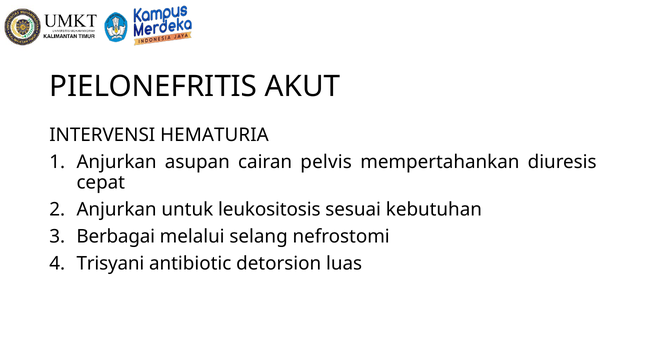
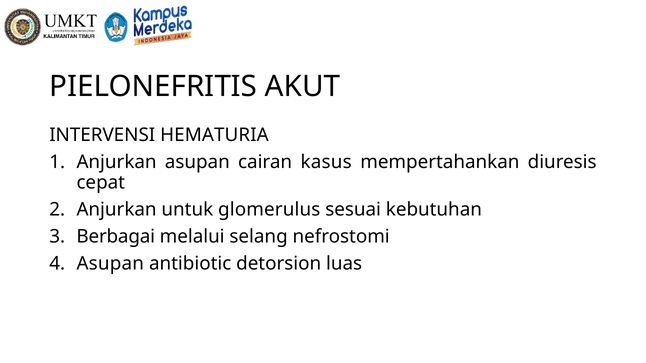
pelvis: pelvis -> kasus (326, 162)
leukositosis: leukositosis -> glomerulus (269, 210)
Trisyani: Trisyani -> Asupan (110, 264)
